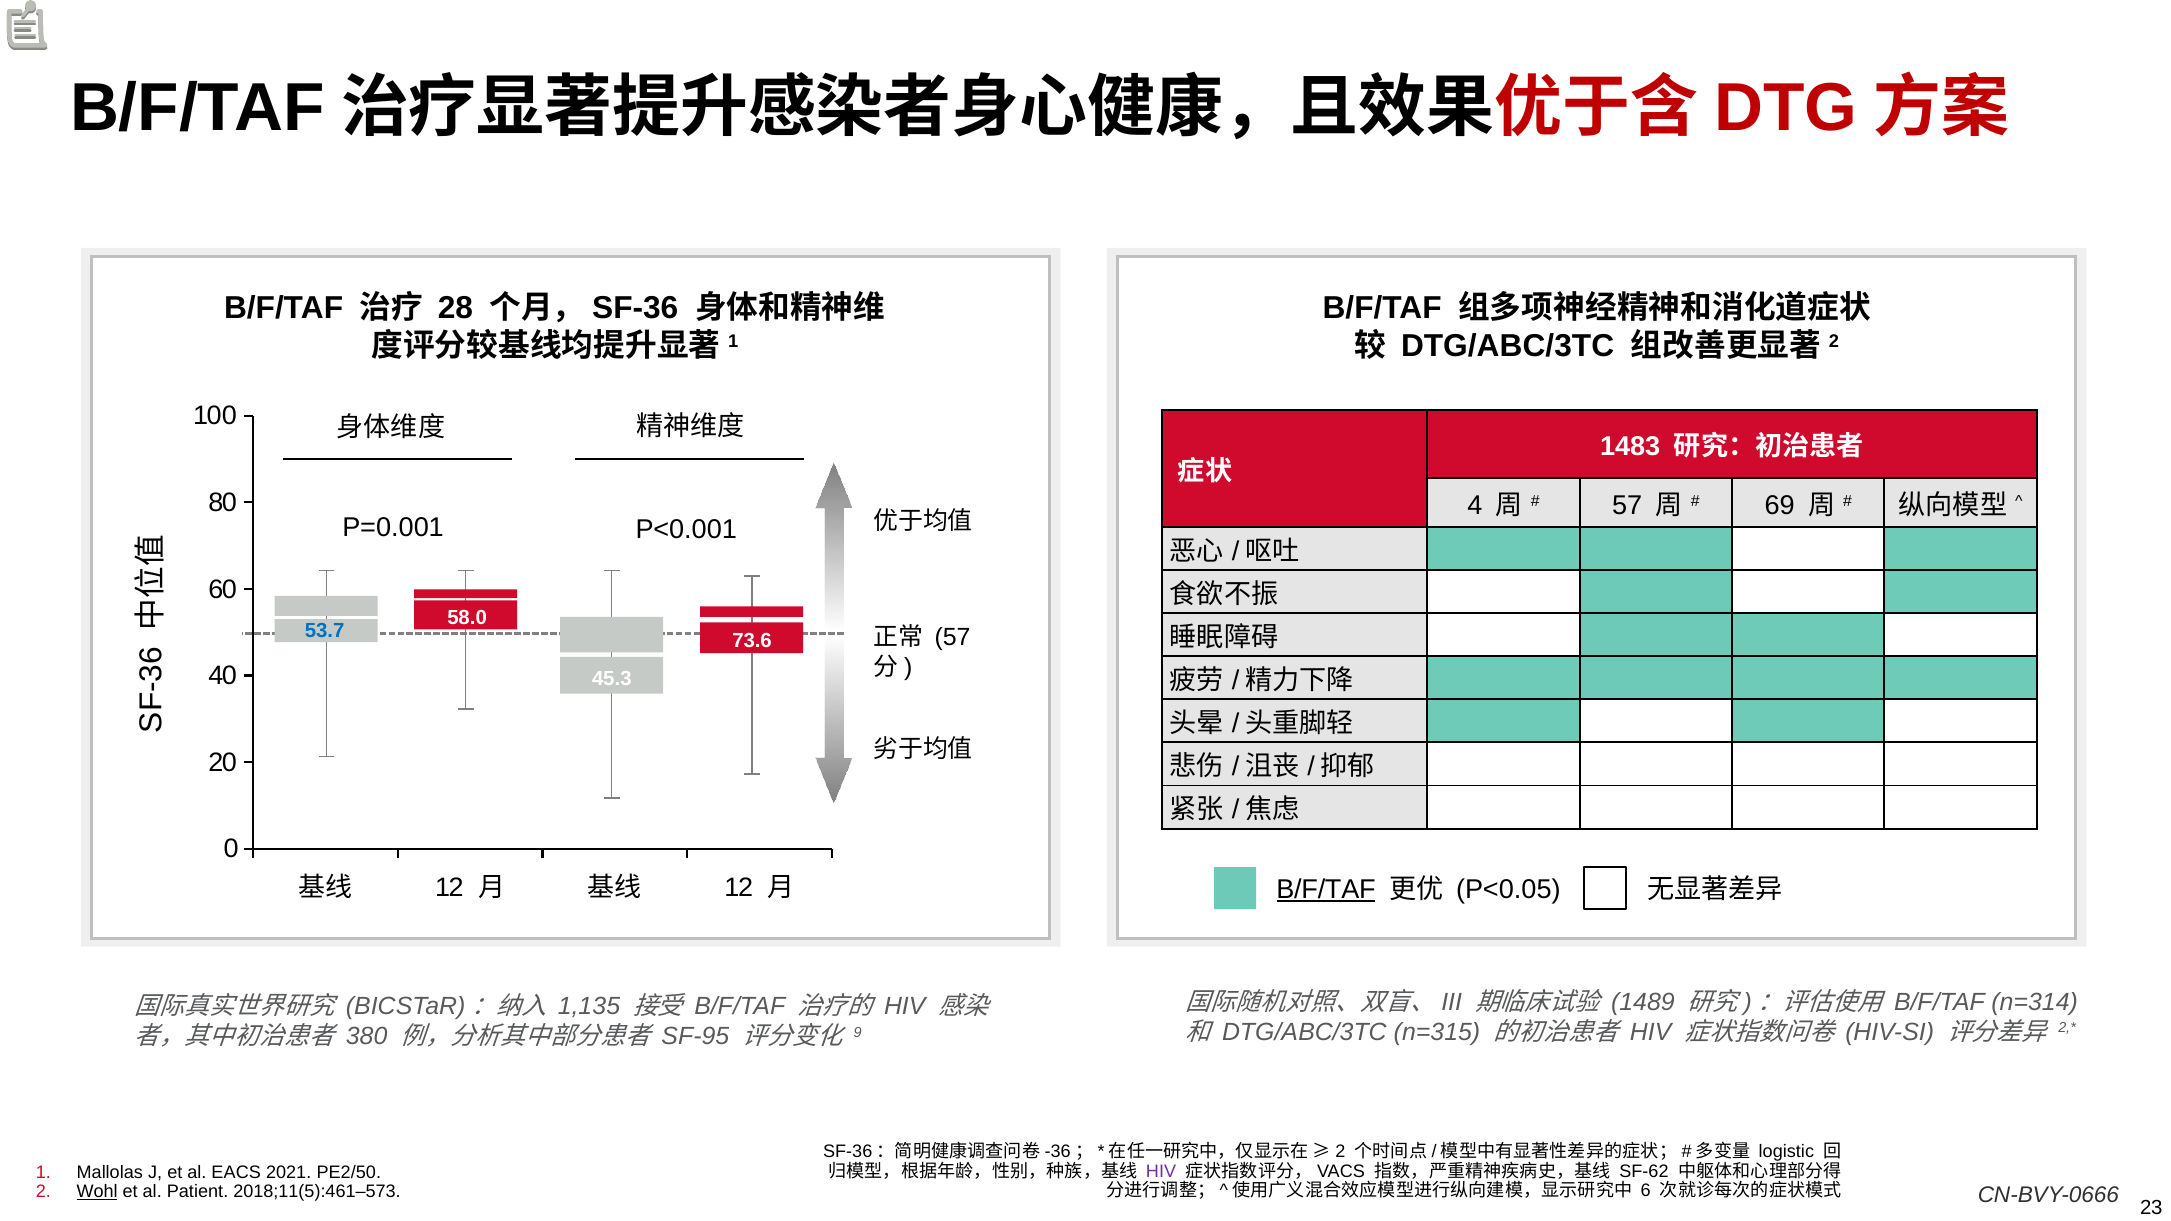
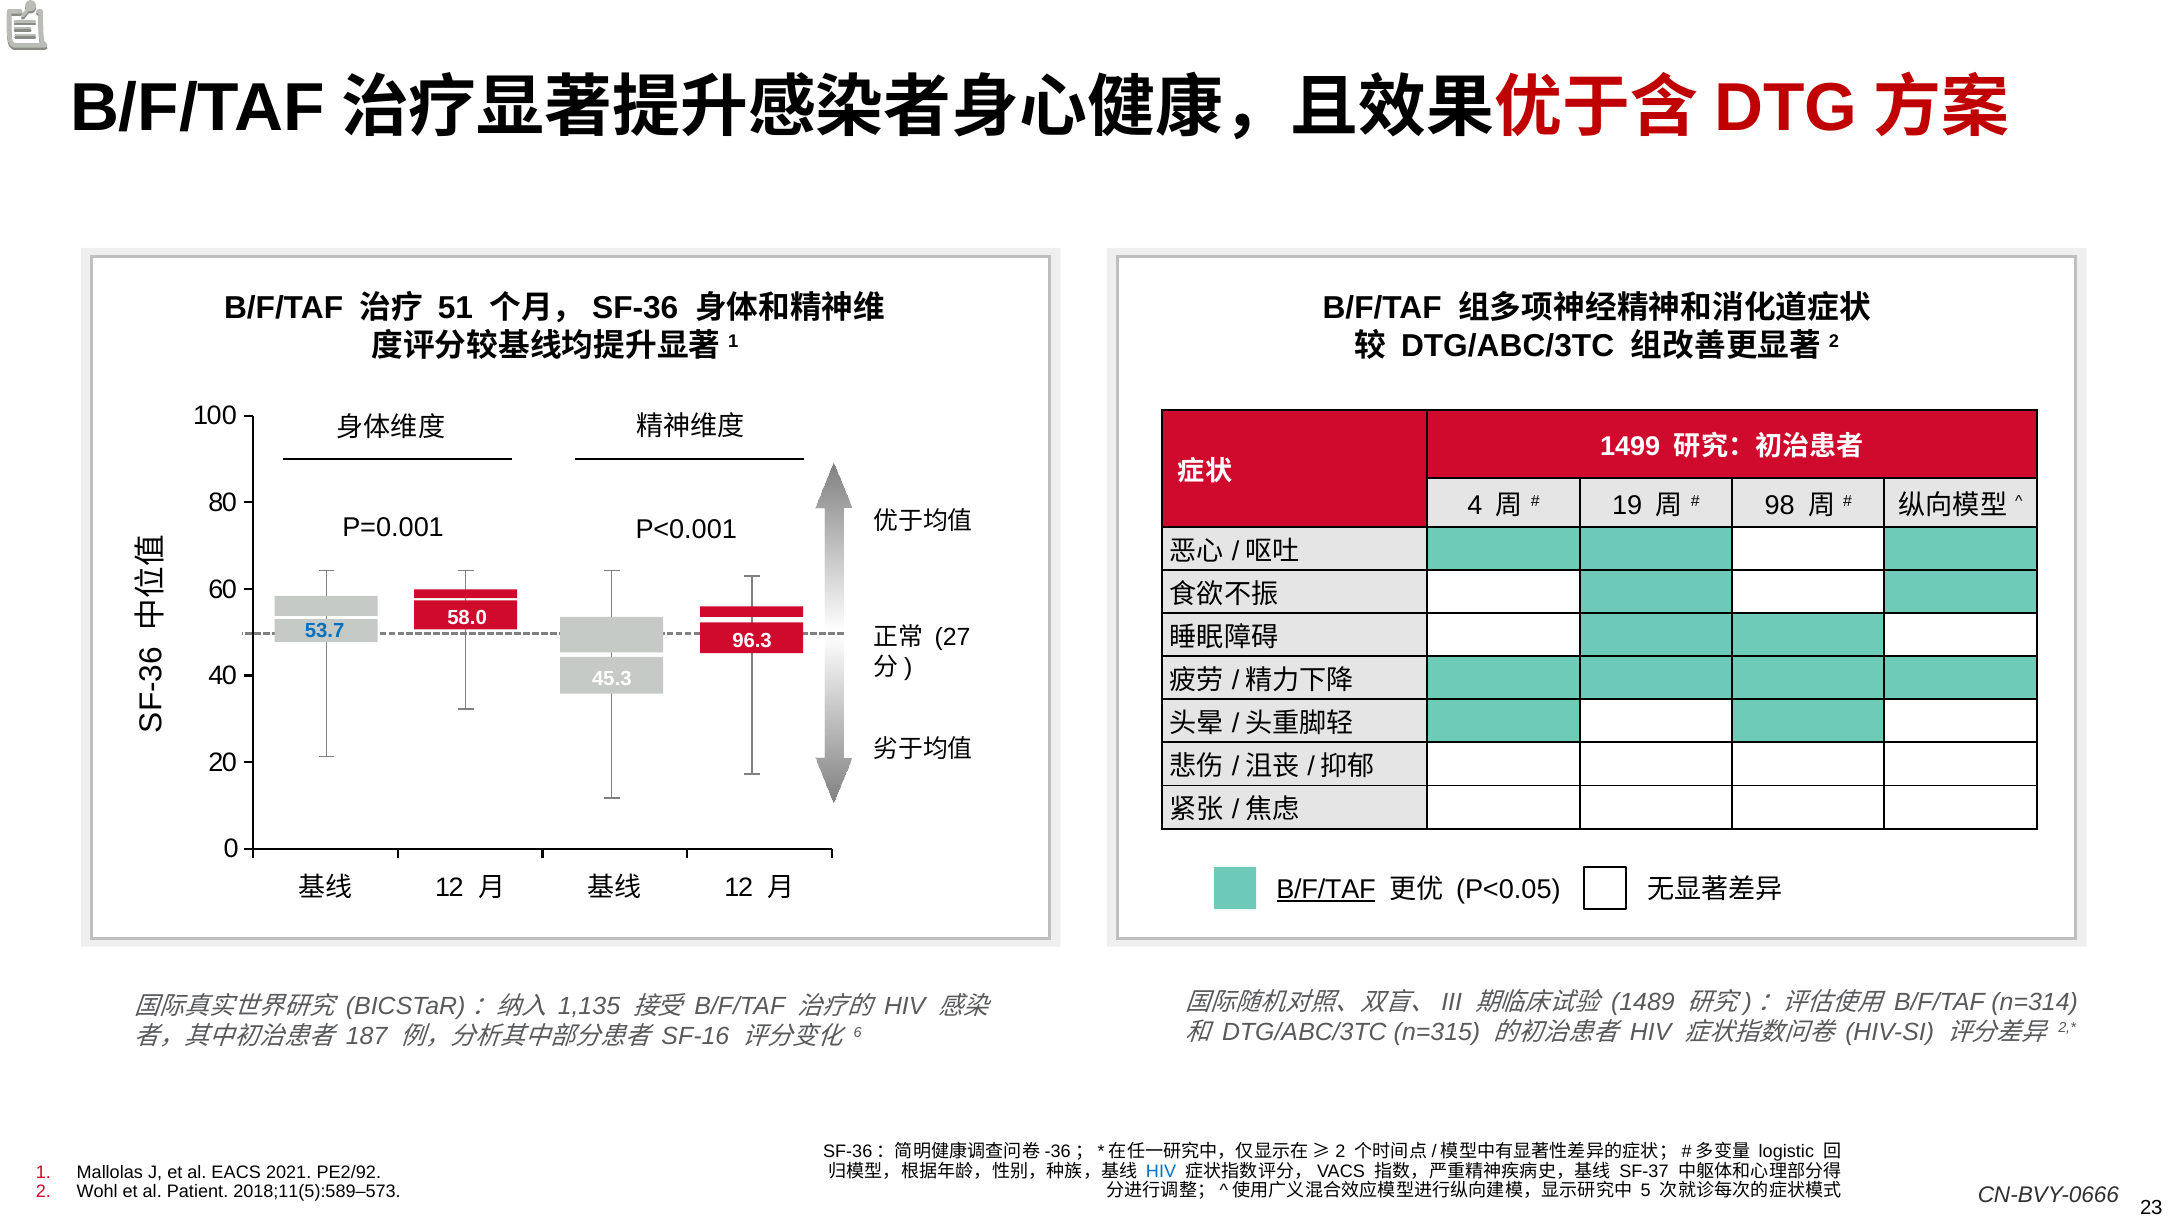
28: 28 -> 51 (455, 308)
1483: 1483 -> 1499 (1630, 447)
57: 57 -> 19 (1627, 505)
69: 69 -> 98 (1780, 505)
57: 57 -> 27 (952, 638)
73.6: 73.6 -> 96.3 (752, 641)
380: 380 -> 187 (367, 1037)
SF-95: SF-95 -> SF-16 (695, 1037)
9: 9 -> 6 (858, 1033)
PE2/50: PE2/50 -> PE2/92 (349, 1172)
HIV colour: purple -> blue (1161, 1171)
SF-62: SF-62 -> SF-37 (1644, 1171)
6: 6 -> 5 (1646, 1191)
Wohl underline: present -> none (97, 1192)
2018;11(5):461–573: 2018;11(5):461–573 -> 2018;11(5):589–573 (317, 1192)
